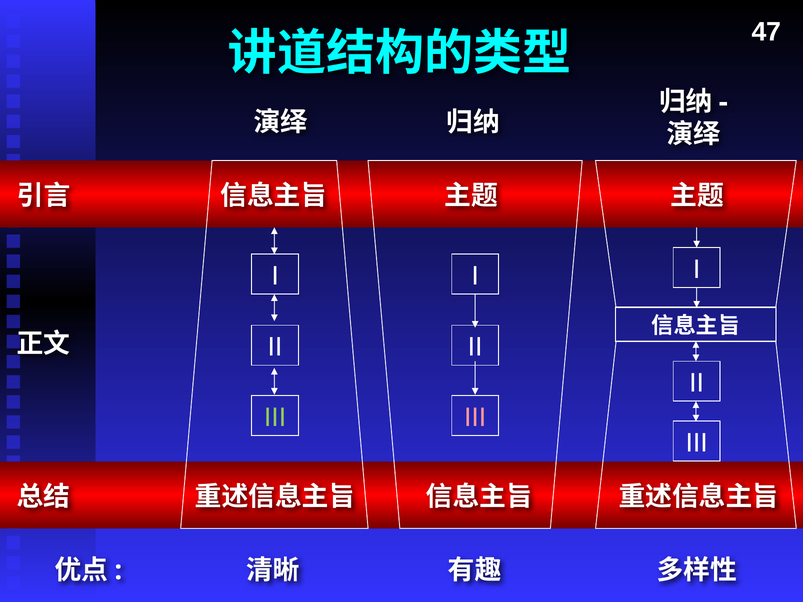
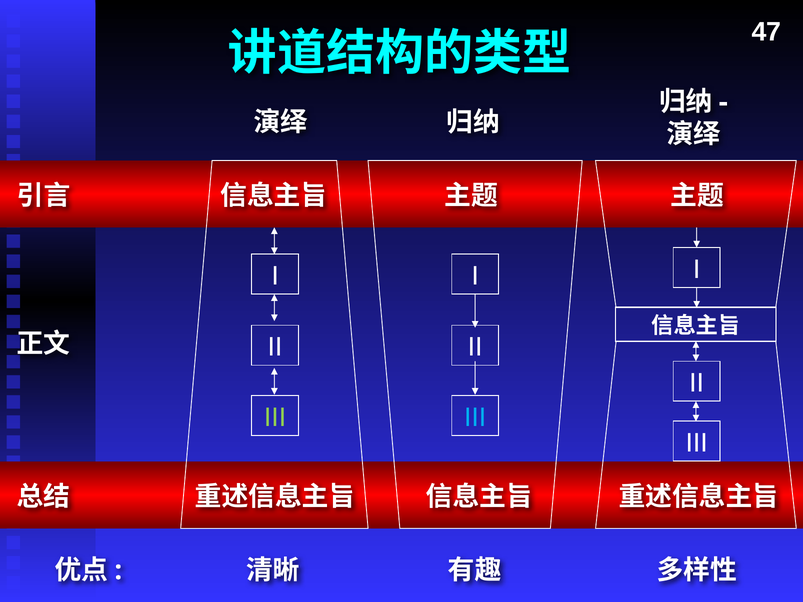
III colour: pink -> light blue (475, 418)
